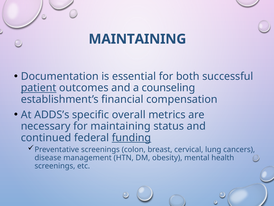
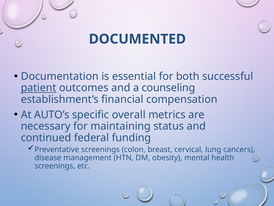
MAINTAINING: MAINTAINING -> DOCUMENTED (137, 39)
ADDS’s: ADDS’s -> AUTO’s (52, 114)
funding underline: present -> none (131, 137)
